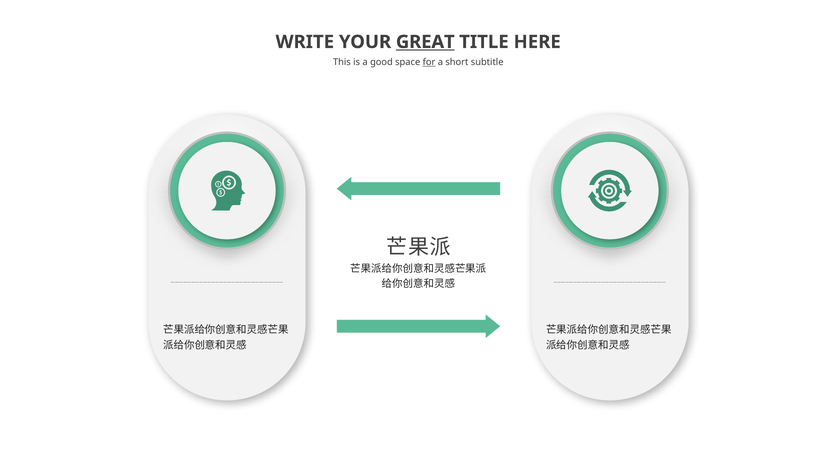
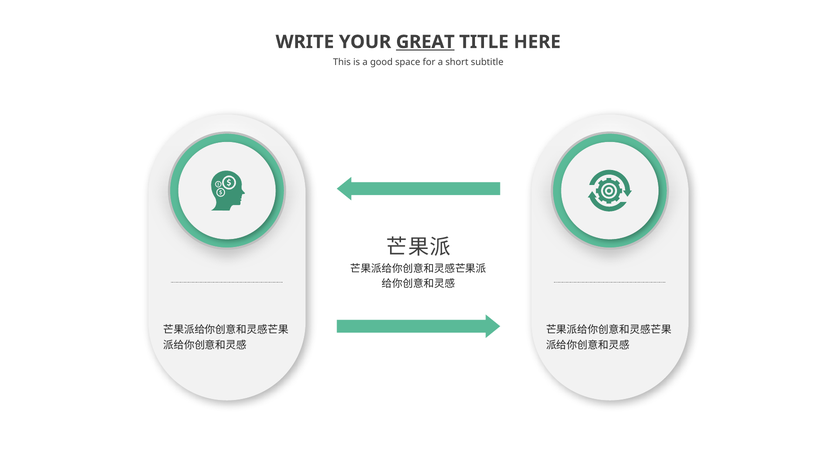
for underline: present -> none (429, 62)
